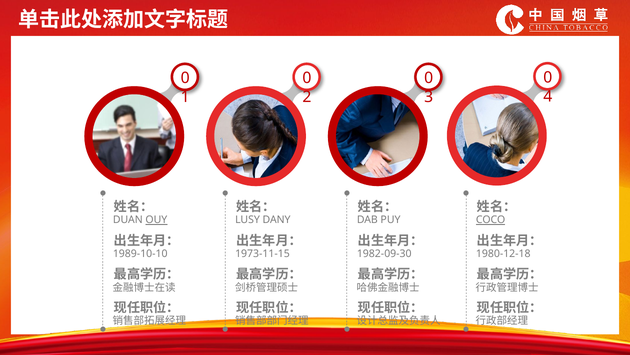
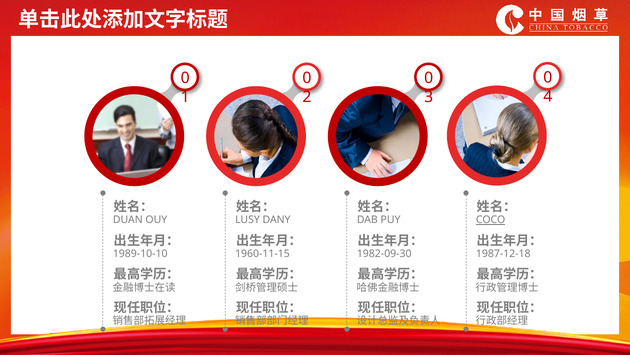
OUY underline: present -> none (156, 220)
1973-11-15: 1973-11-15 -> 1960-11-15 (262, 254)
1980-12-18: 1980-12-18 -> 1987-12-18 (503, 254)
